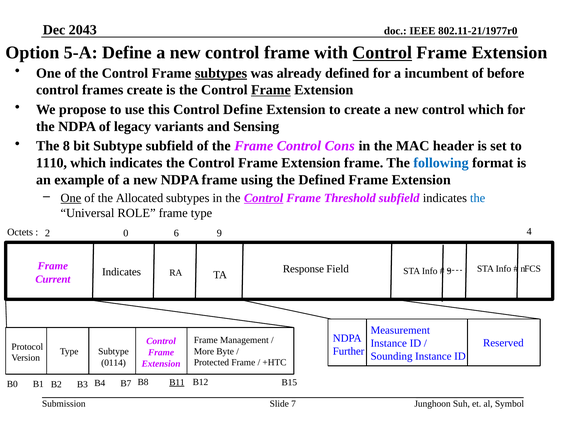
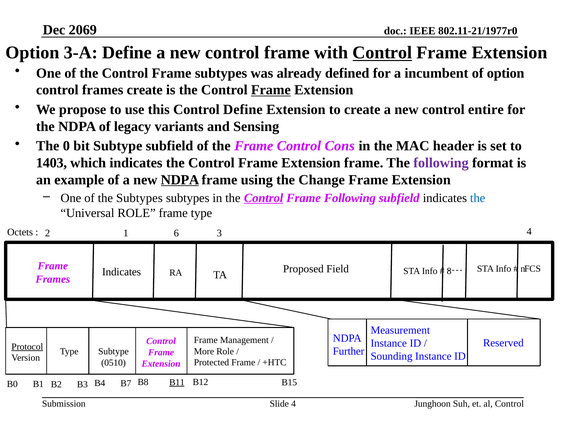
2043: 2043 -> 2069 (83, 30)
5-A: 5-A -> 3-A (81, 53)
subtypes underline: present -> none (221, 73)
of before: before -> option (506, 73)
control which: which -> entire (486, 109)
8: 8 -> 0 (66, 146)
1110: 1110 -> 1403 (51, 163)
following colour: blue -> purple (441, 163)
NDPA underline: none -> present (180, 180)
the Defined: Defined -> Change (322, 180)
One underline: present -> none (71, 198)
the Allocated: Allocated -> Subtypes (139, 198)
Frame Threshold: Threshold -> Following (350, 198)
0: 0 -> 1 (126, 233)
6 9: 9 -> 3 (219, 233)
Response: Response -> Proposed (303, 269)
9: 9 -> 8 (449, 271)
Current: Current -> Frames (53, 279)
Protocol underline: none -> present (27, 346)
More Byte: Byte -> Role (225, 351)
0114: 0114 -> 0510 (114, 362)
Slide 7: 7 -> 4 (294, 404)
al Symbol: Symbol -> Control (509, 404)
